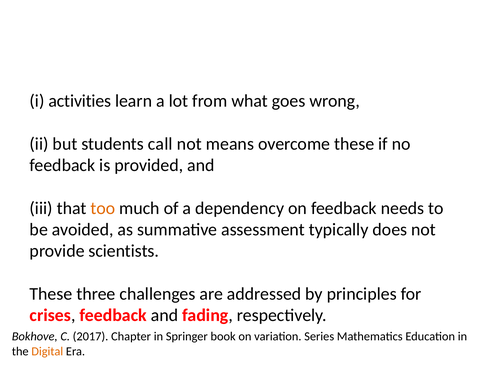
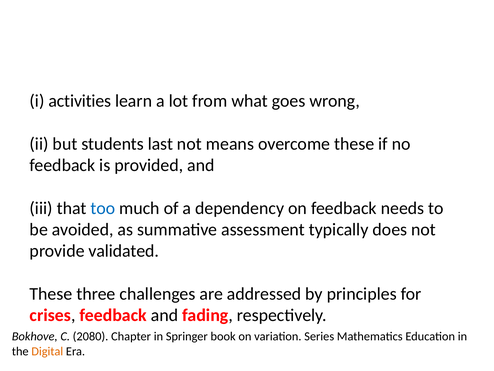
call: call -> last (160, 144)
too colour: orange -> blue (103, 208)
scientists: scientists -> validated (124, 251)
2017: 2017 -> 2080 (91, 336)
